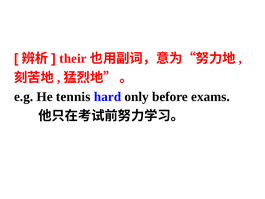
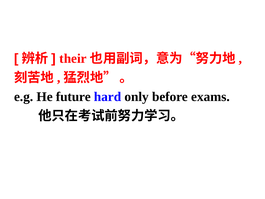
tennis: tennis -> future (73, 97)
